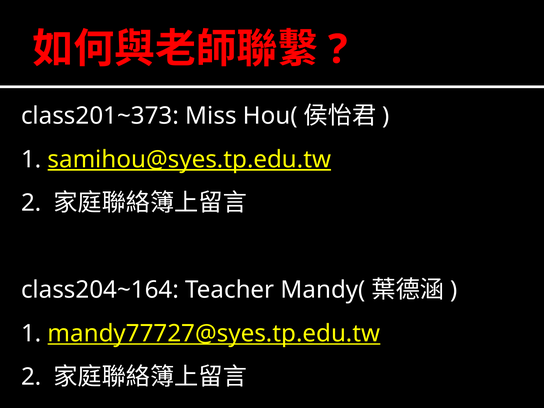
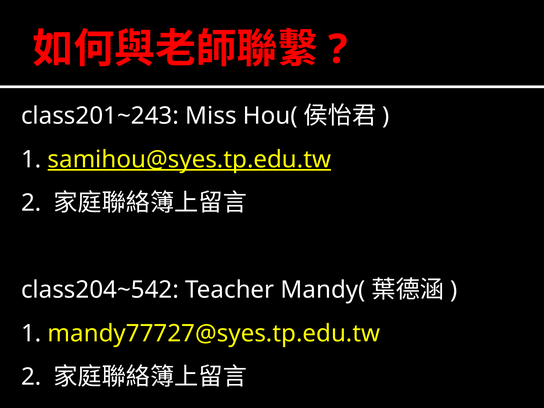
class201~373: class201~373 -> class201~243 (100, 116)
class204~164: class204~164 -> class204~542 (100, 290)
mandy77727@syes.tp.edu.tw underline: present -> none (214, 333)
